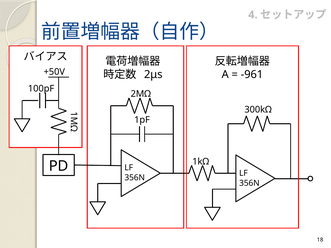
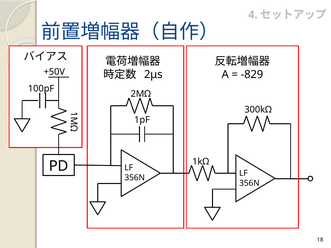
-961: -961 -> -829 (252, 75)
